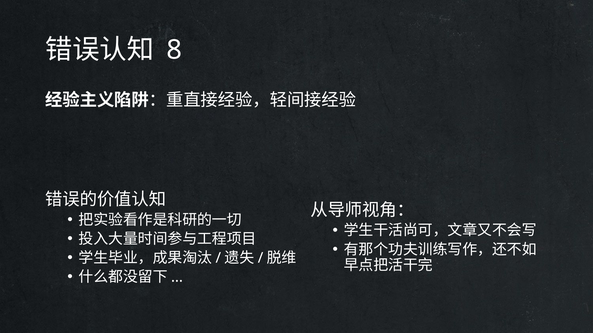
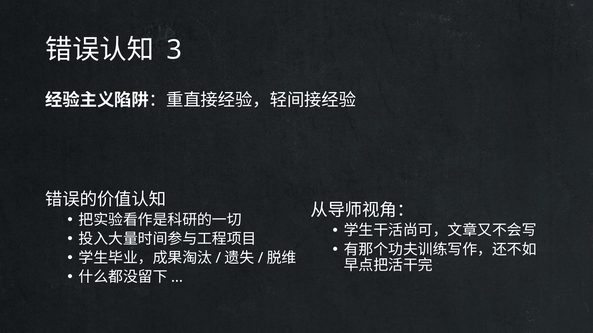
8: 8 -> 3 (174, 50)
